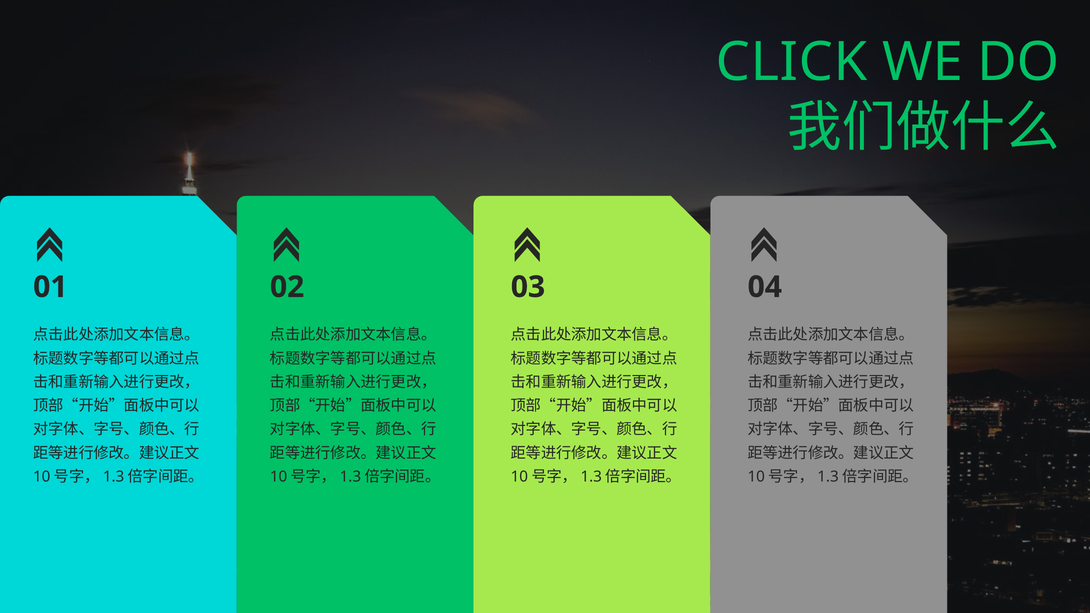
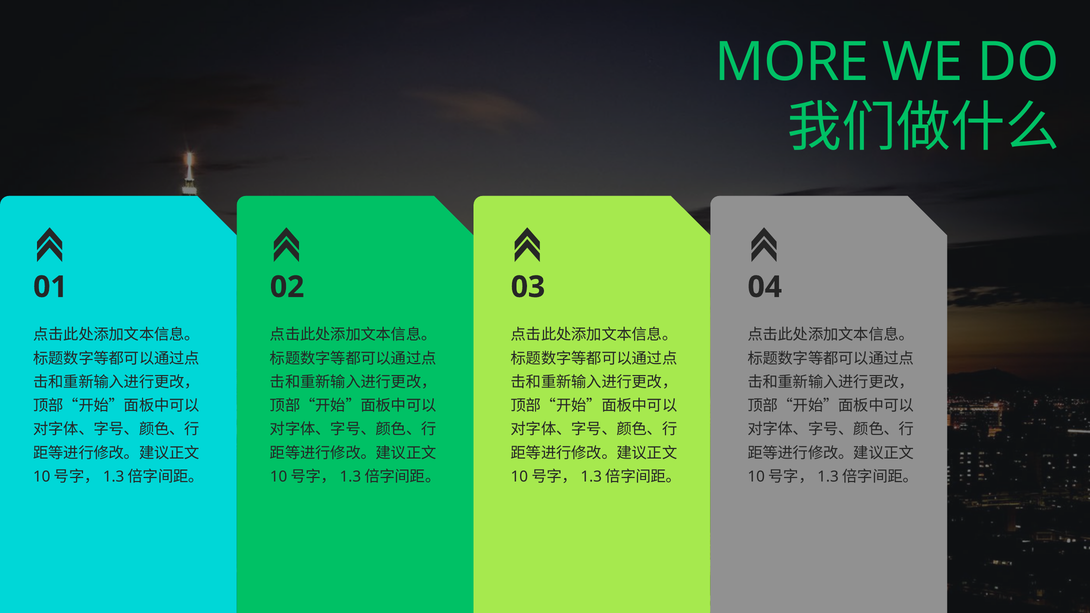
CLICK: CLICK -> MORE (792, 62)
